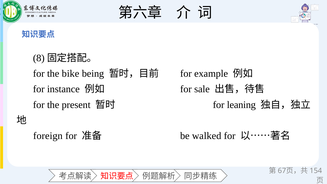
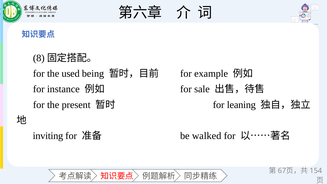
bike: bike -> used (71, 74)
foreign: foreign -> inviting (48, 136)
